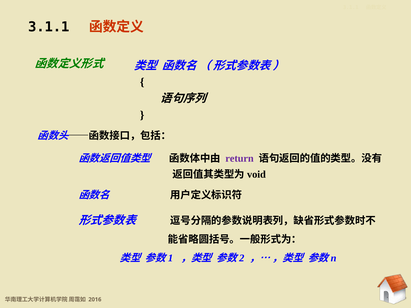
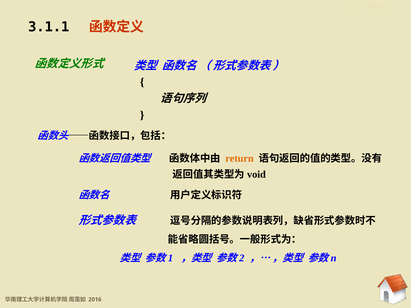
return colour: purple -> orange (240, 158)
